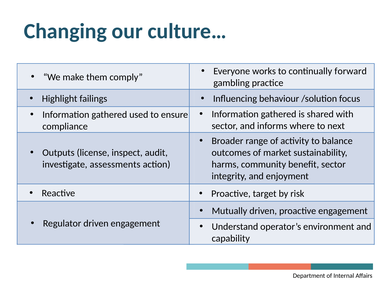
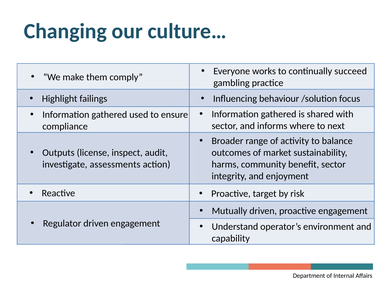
forward: forward -> succeed (351, 71)
